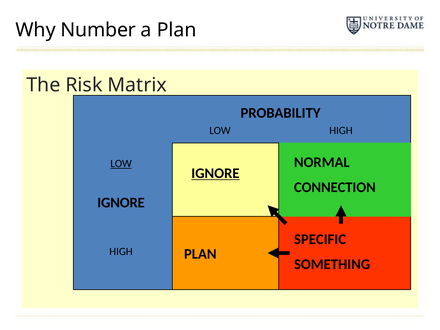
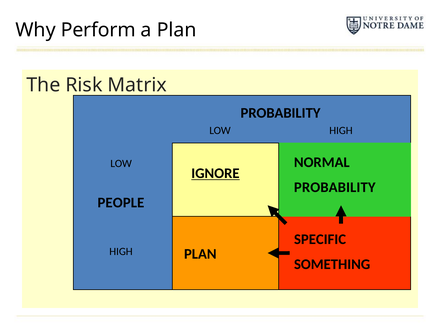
Number: Number -> Perform (98, 30)
LOW underline: present -> none (121, 164)
CONNECTION: CONNECTION -> PROBABILITY (335, 187)
IGNORE: IGNORE -> PEOPLE (121, 203)
